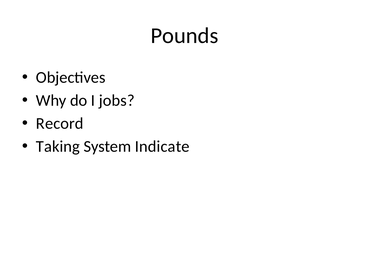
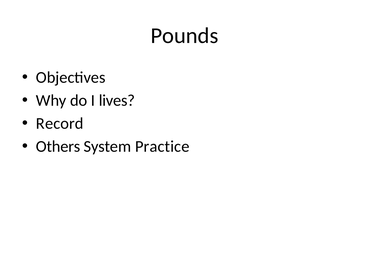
jobs: jobs -> lives (117, 100)
Taking: Taking -> Others (58, 146)
Indicate: Indicate -> Practice (162, 146)
